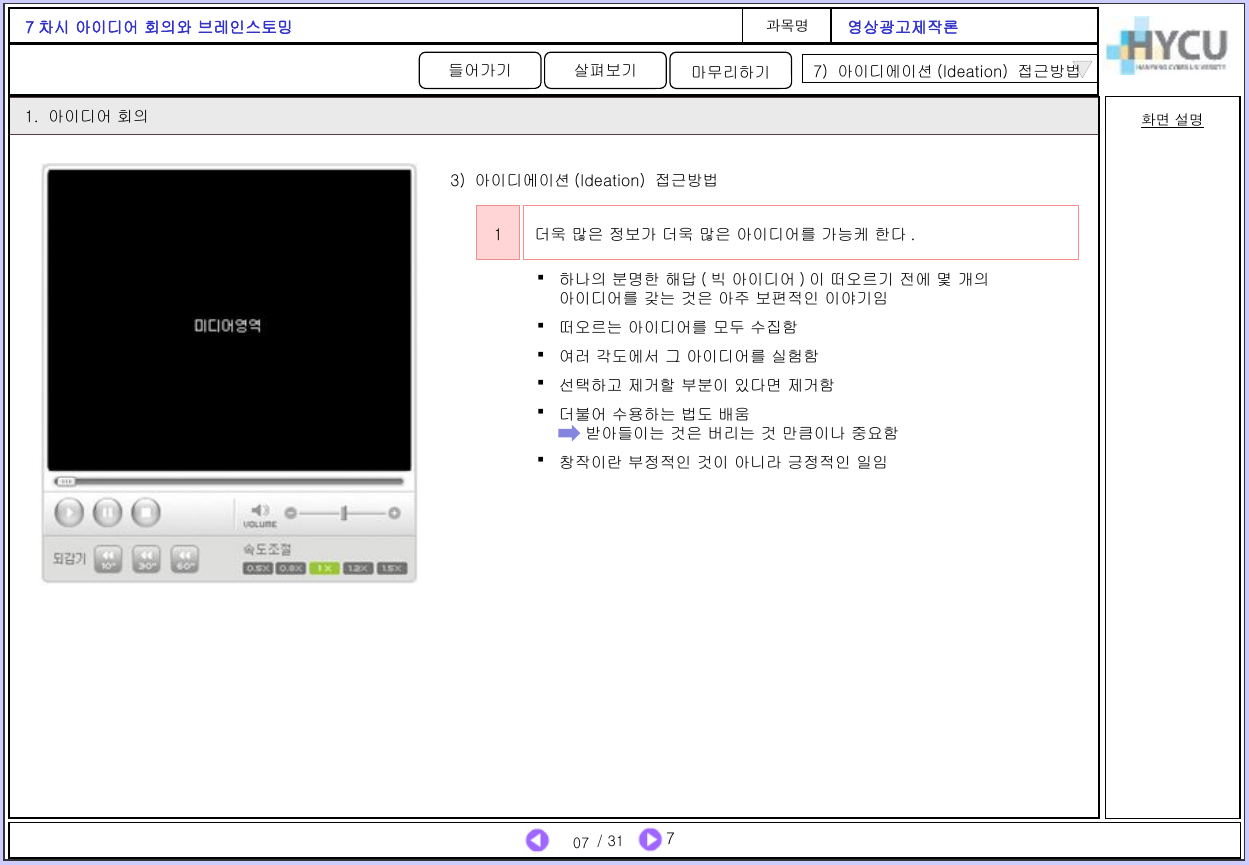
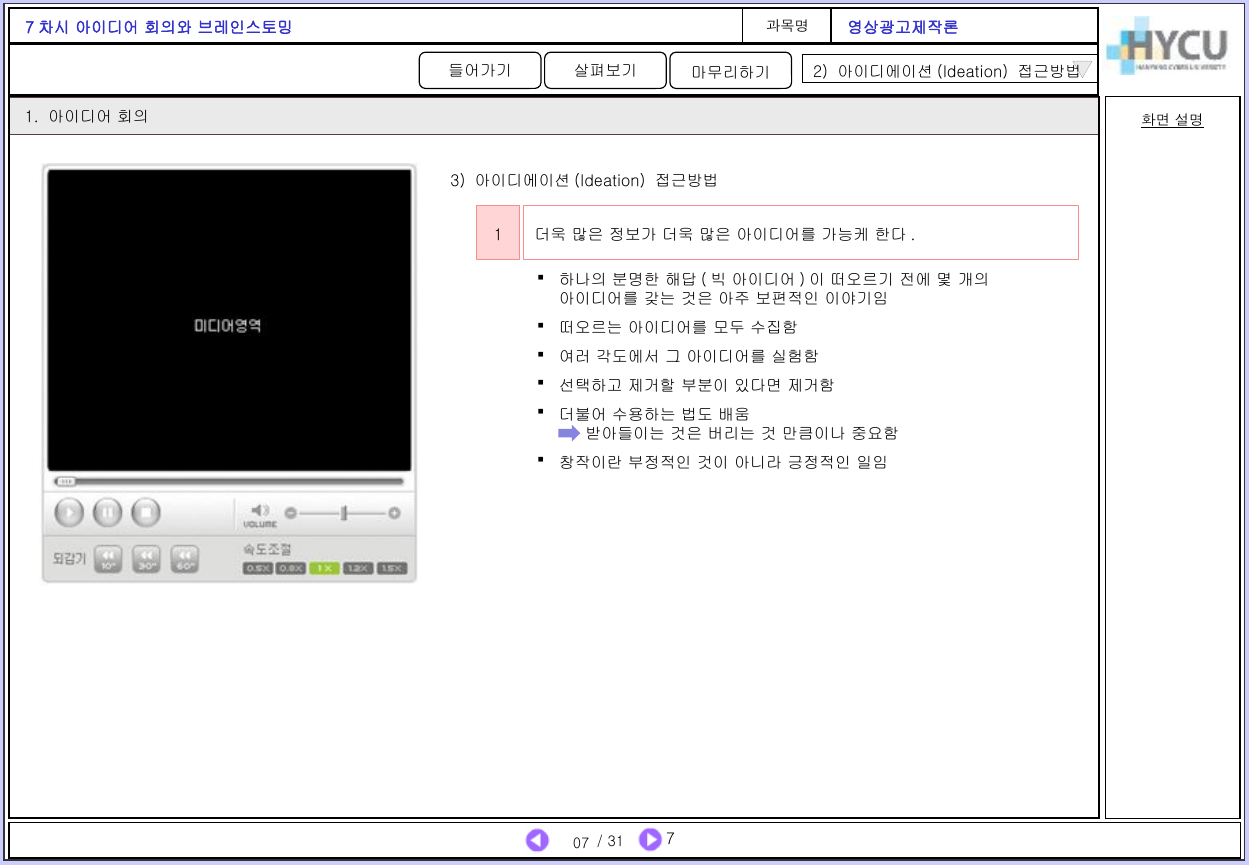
7: 7 -> 2 (821, 73)
